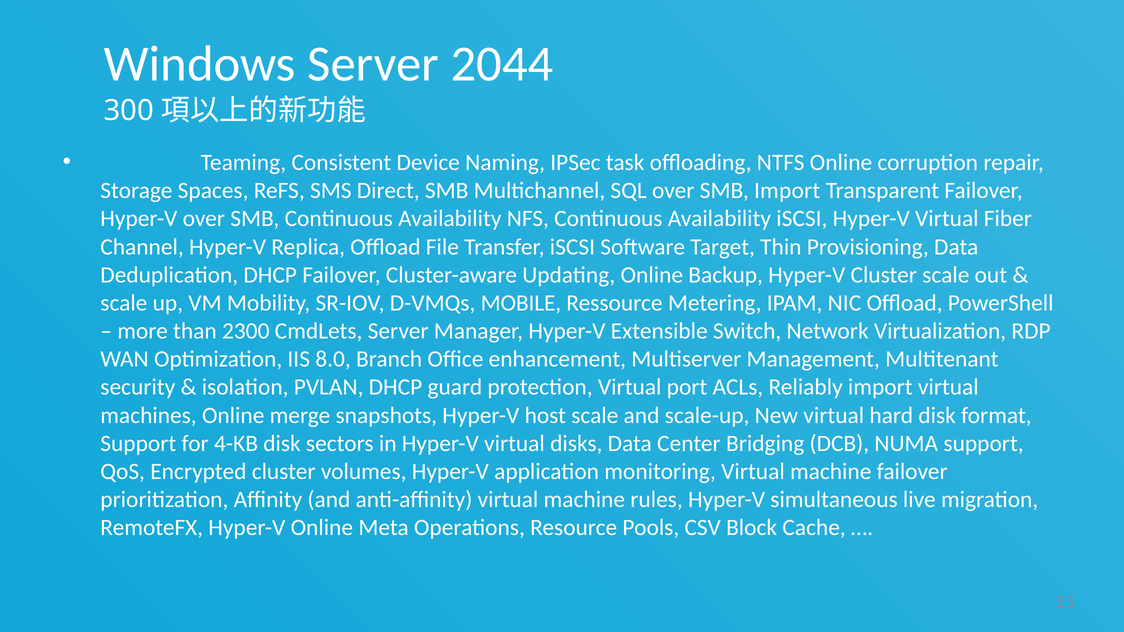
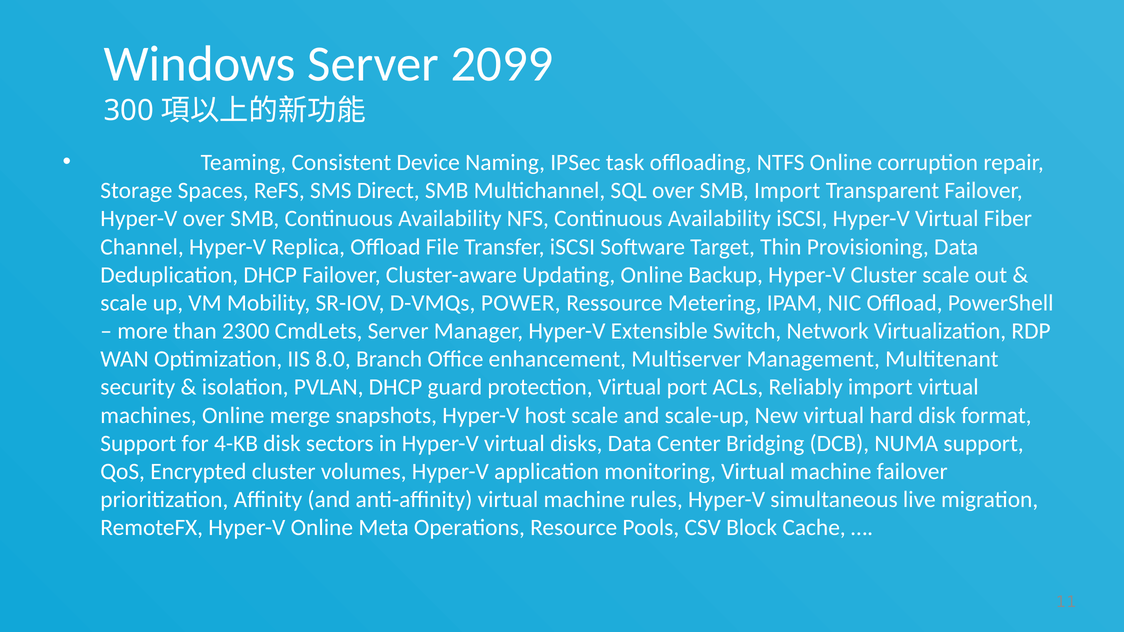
2044: 2044 -> 2099 (502, 64)
MOBILE: MOBILE -> POWER (521, 303)
